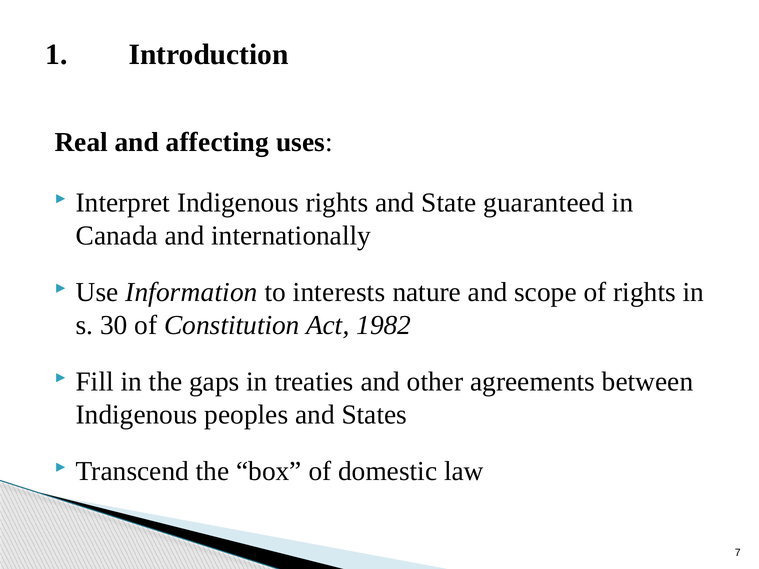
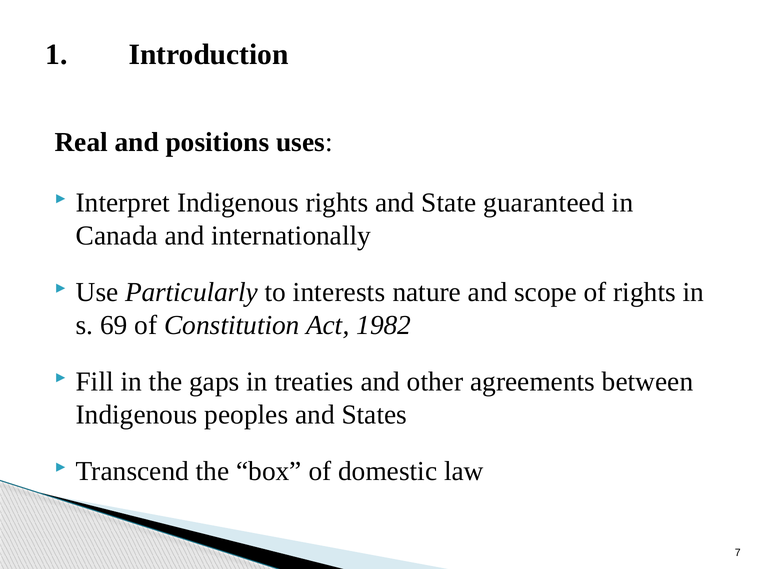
affecting: affecting -> positions (217, 142)
Information: Information -> Particularly (192, 292)
30: 30 -> 69 (114, 325)
